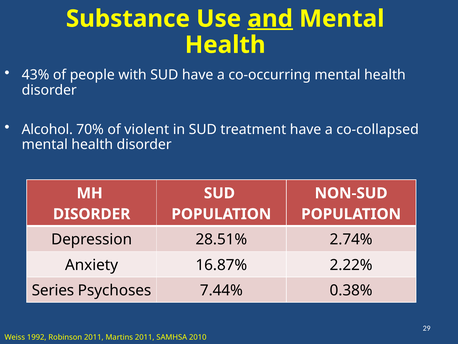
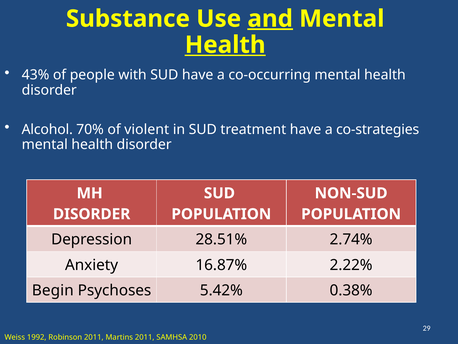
Health underline: none -> present (225, 45)
co-collapsed: co-collapsed -> co-strategies (378, 129)
Series: Series -> Begin (53, 290)
7.44%: 7.44% -> 5.42% (221, 290)
